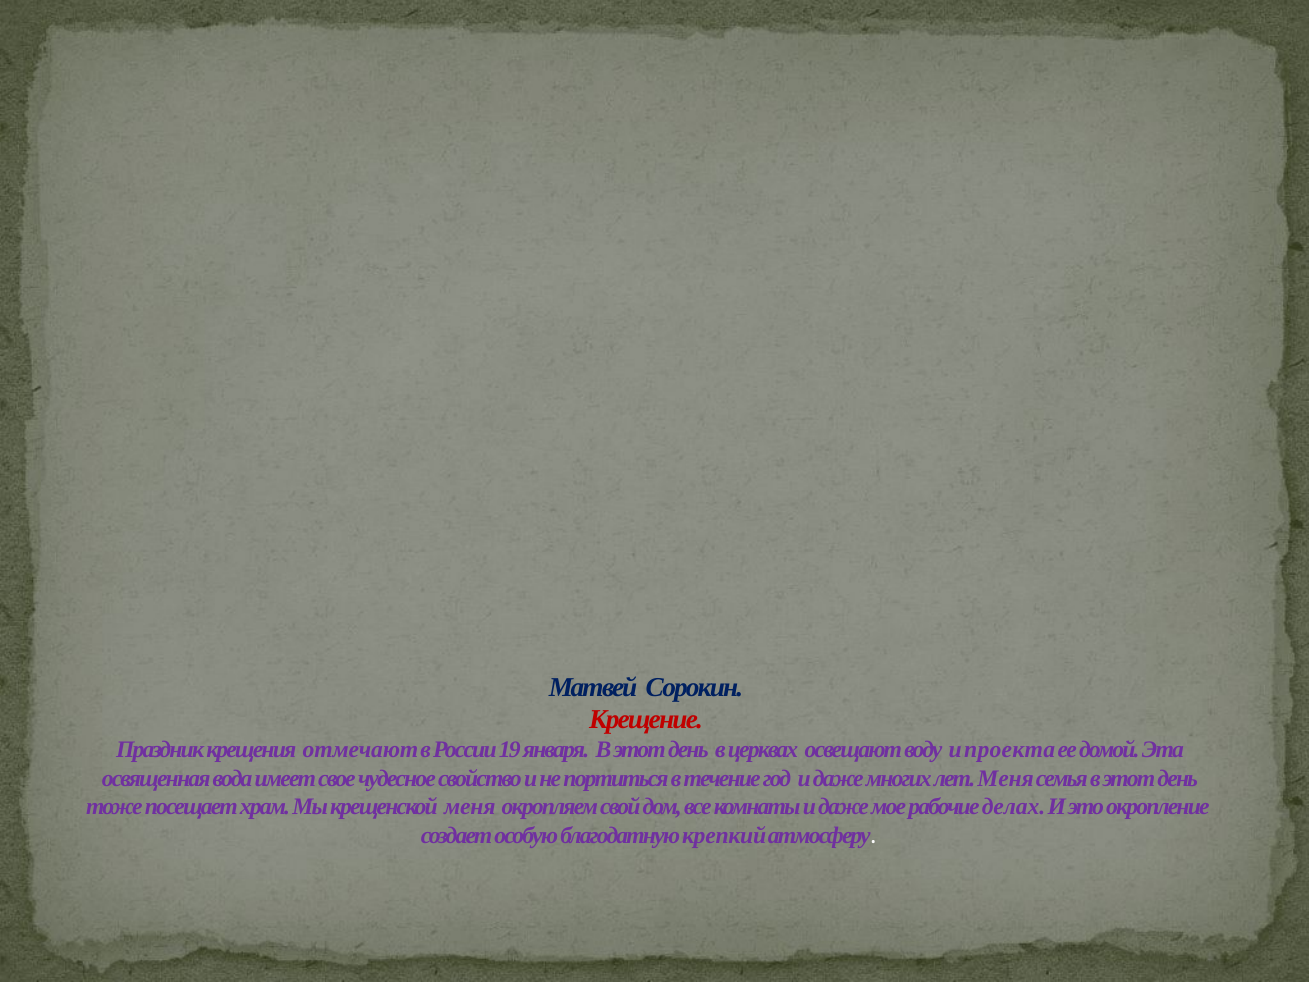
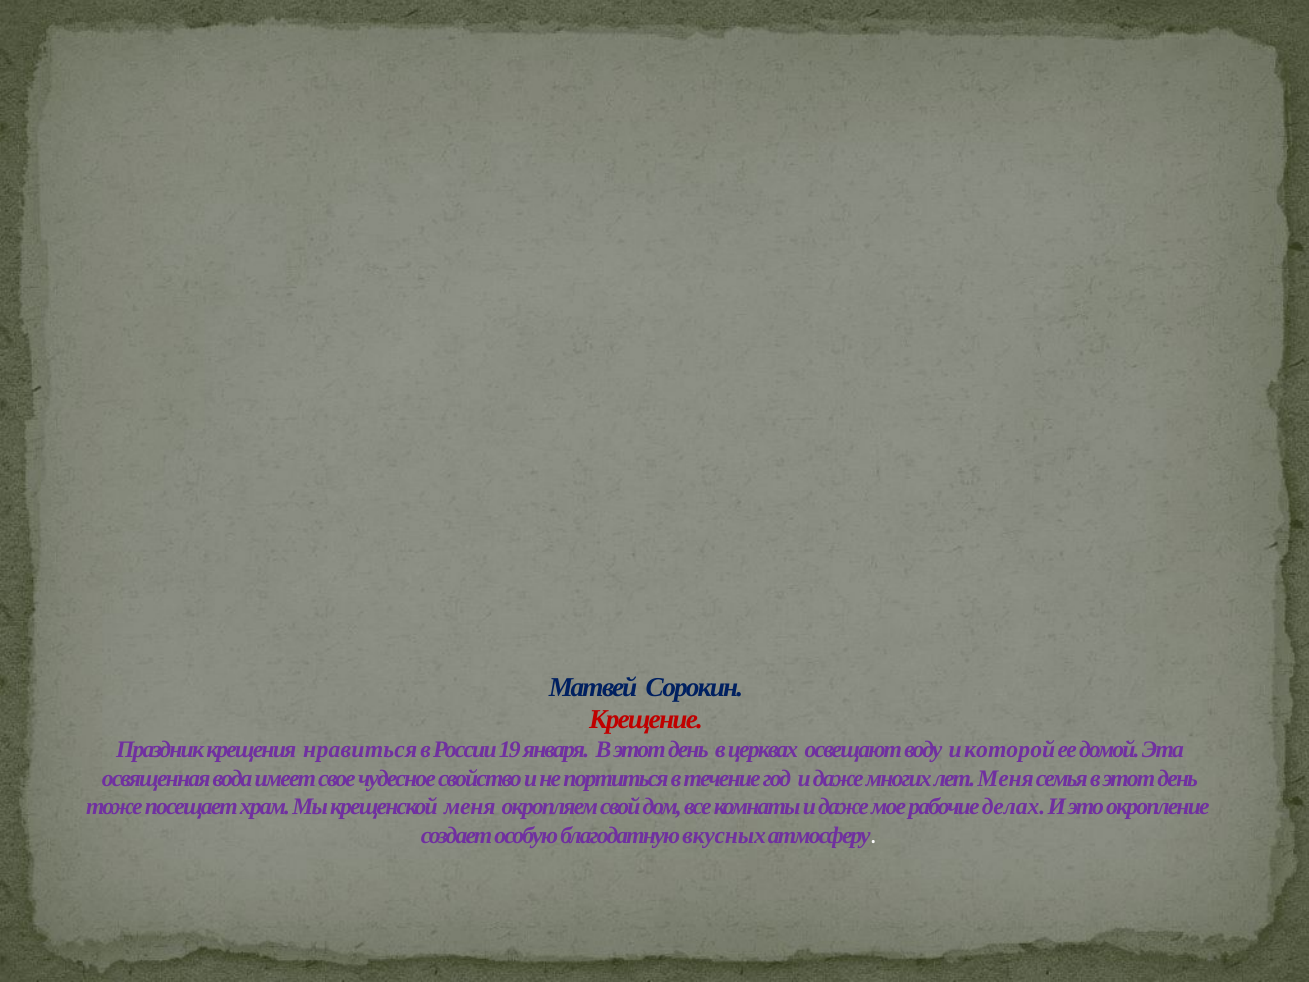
отмечают: отмечают -> нравиться (360, 750)
проекта: проекта -> которой (1010, 750)
крепкий: крепкий -> вкусных (724, 835)
